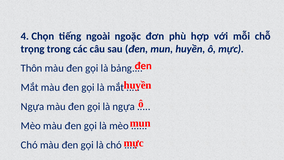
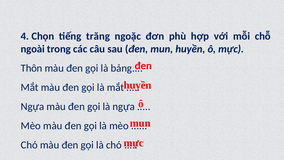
ngoài: ngoài -> trăng (98, 36)
trọng: trọng -> ngoài (33, 49)
